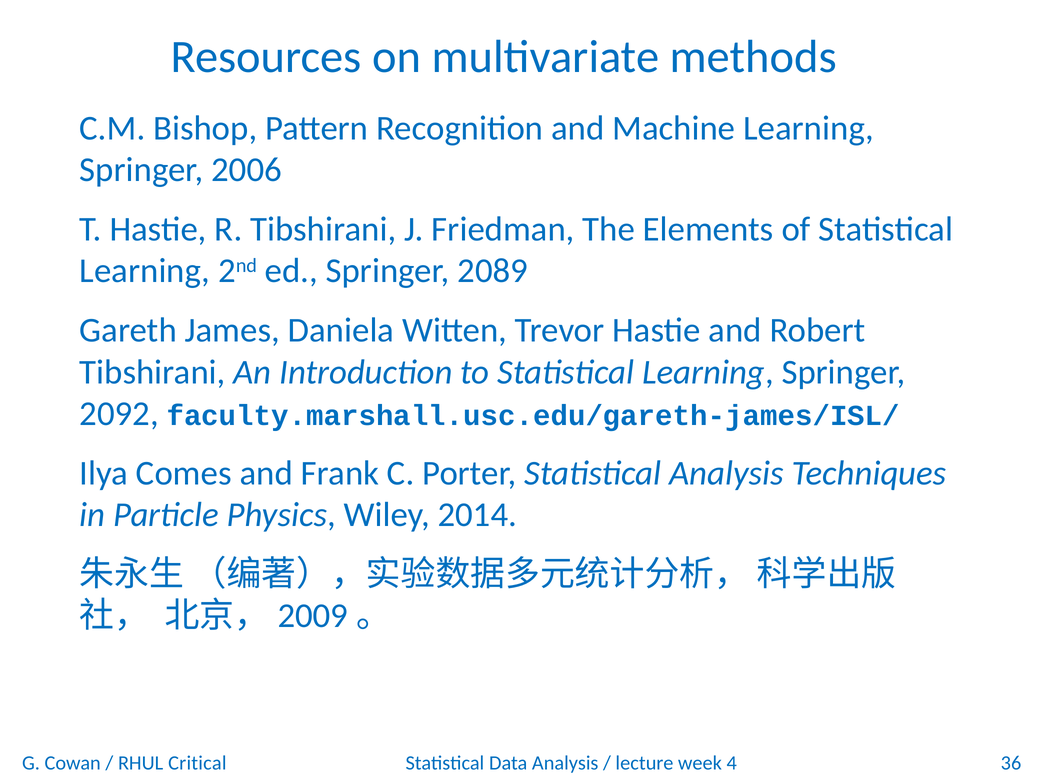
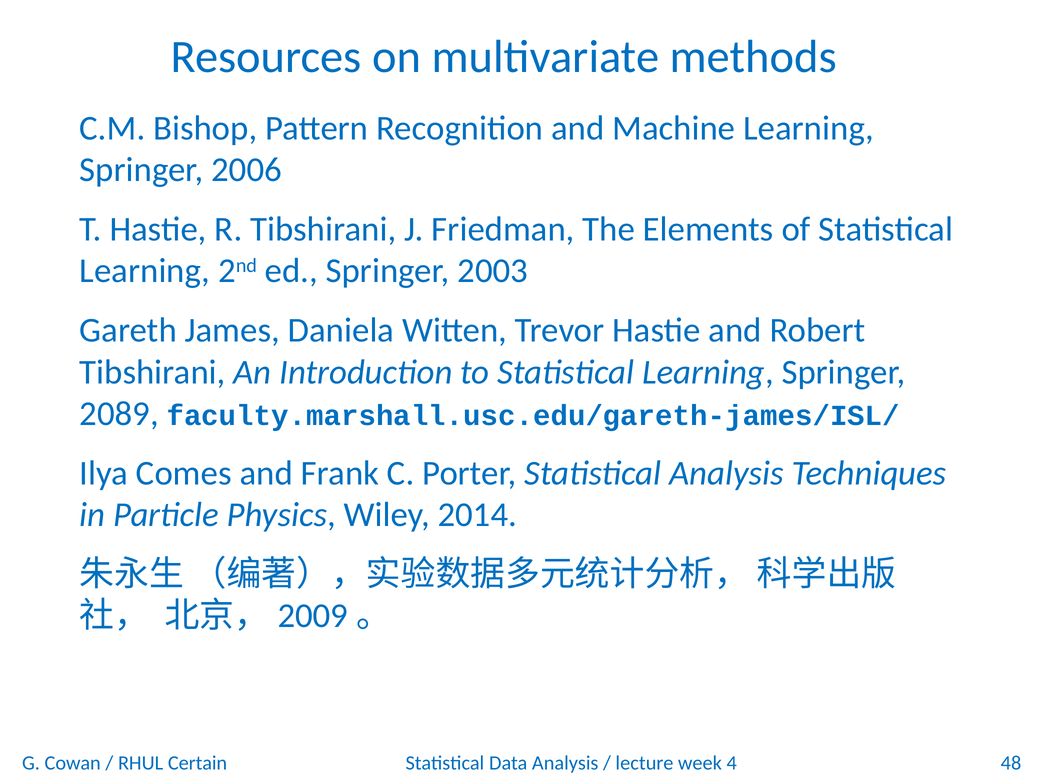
2089: 2089 -> 2003 (493, 271)
2092: 2092 -> 2089 (119, 414)
Critical: Critical -> Certain (198, 763)
36: 36 -> 48 (1011, 763)
